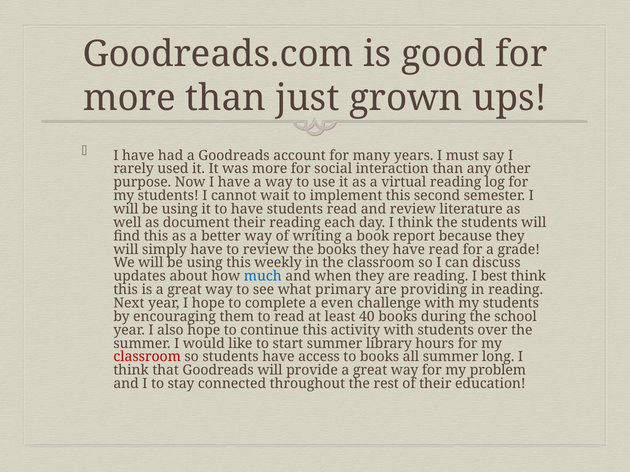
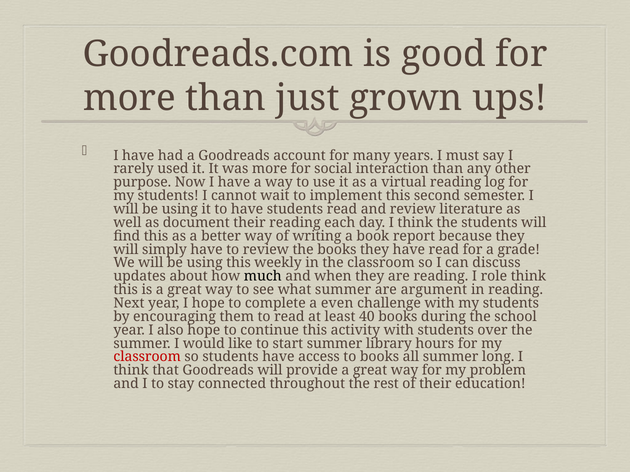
much colour: blue -> black (263, 277)
best: best -> role (494, 277)
what primary: primary -> summer (343, 290)
providing: providing -> argument (434, 290)
